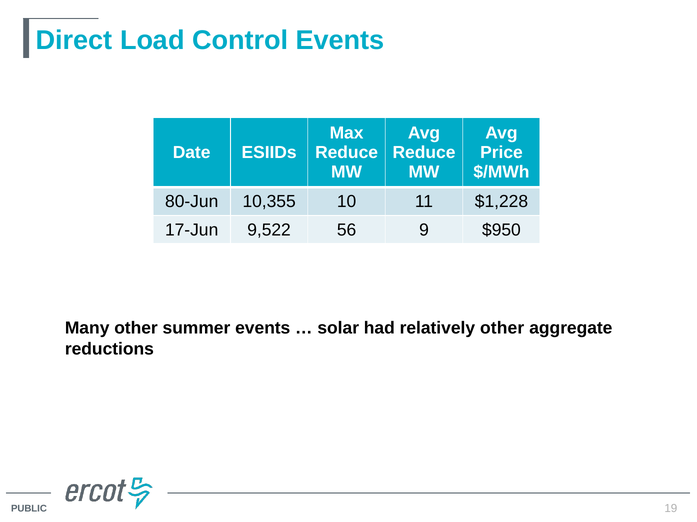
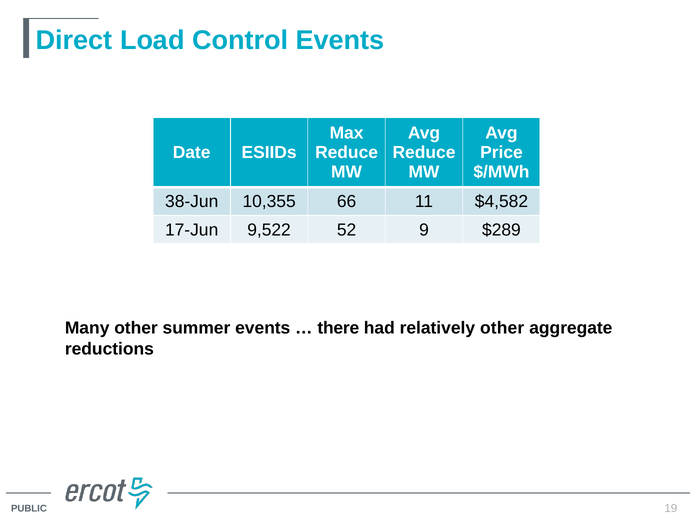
80-Jun: 80-Jun -> 38-Jun (192, 202)
10: 10 -> 66 (347, 202)
$1,228: $1,228 -> $4,582 (501, 202)
56: 56 -> 52 (347, 230)
$950: $950 -> $289 (501, 230)
solar: solar -> there (338, 329)
